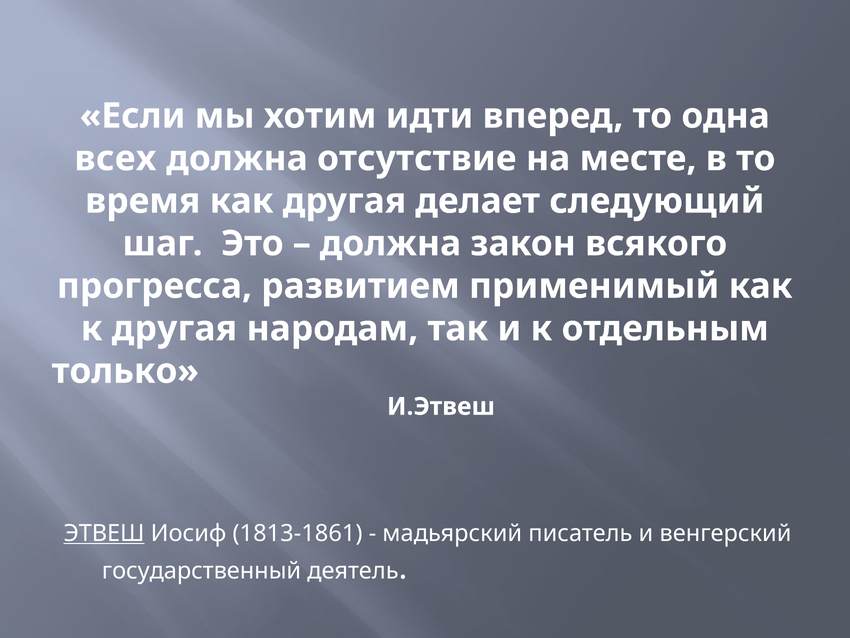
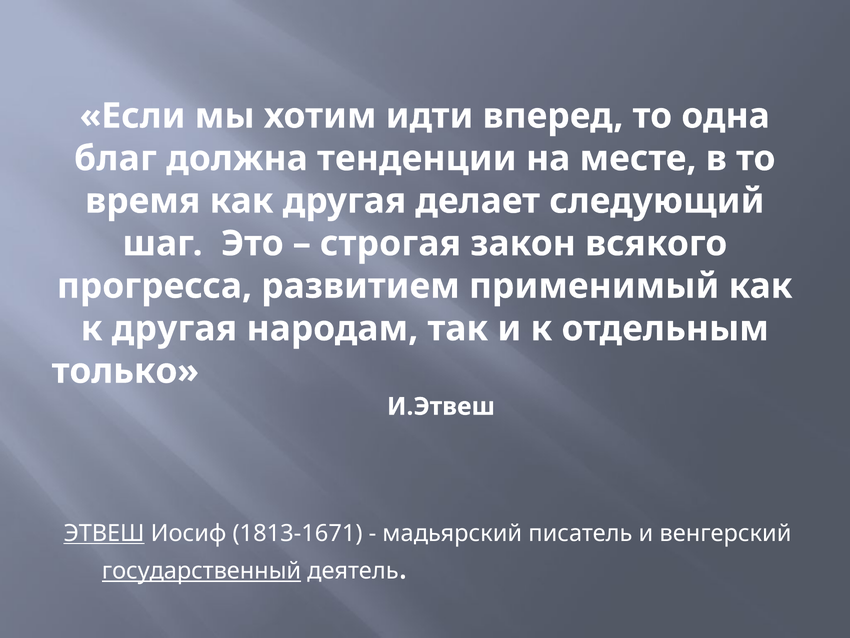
всех: всех -> благ (115, 158)
отсутствие: отсутствие -> тенденции (417, 158)
должна: должна -> строгая (390, 243)
1813-1861: 1813-1861 -> 1813-1671 (298, 533)
государственный underline: none -> present (202, 571)
